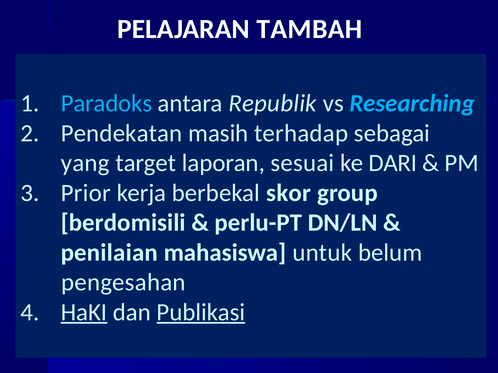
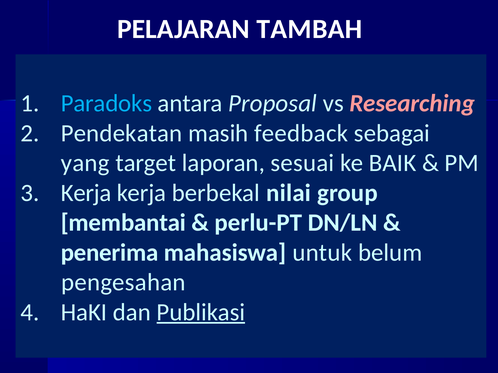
Republik: Republik -> Proposal (273, 103)
Researching colour: light blue -> pink (412, 103)
terhadap: terhadap -> feedback (301, 133)
DARI: DARI -> BAIK (393, 163)
Prior: Prior -> Kerja (86, 193)
skor: skor -> nilai (289, 193)
berdomisili: berdomisili -> membantai (123, 223)
penilaian: penilaian -> penerima (109, 253)
HaKI underline: present -> none (84, 313)
